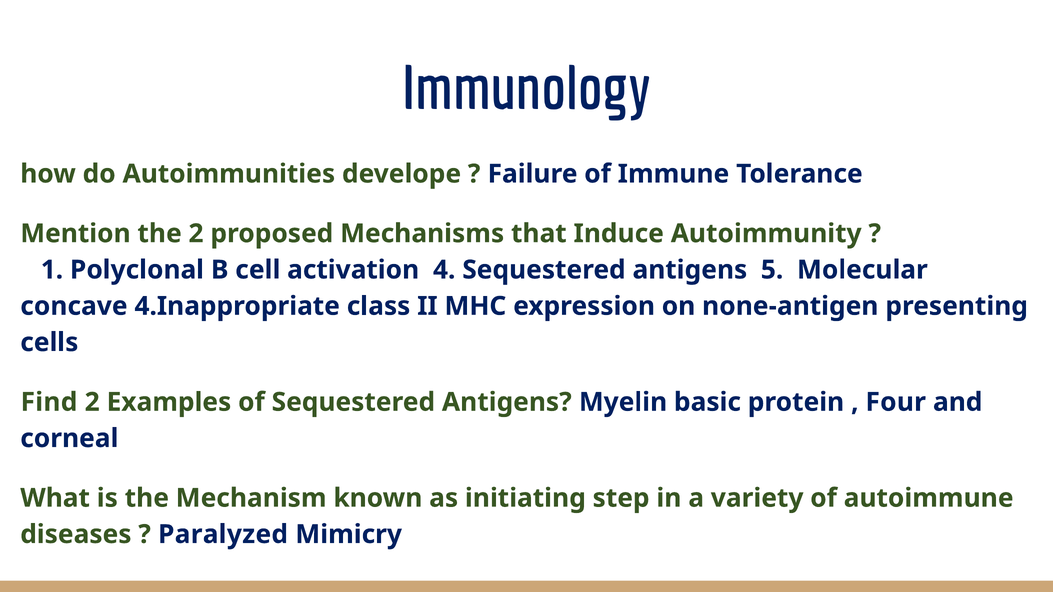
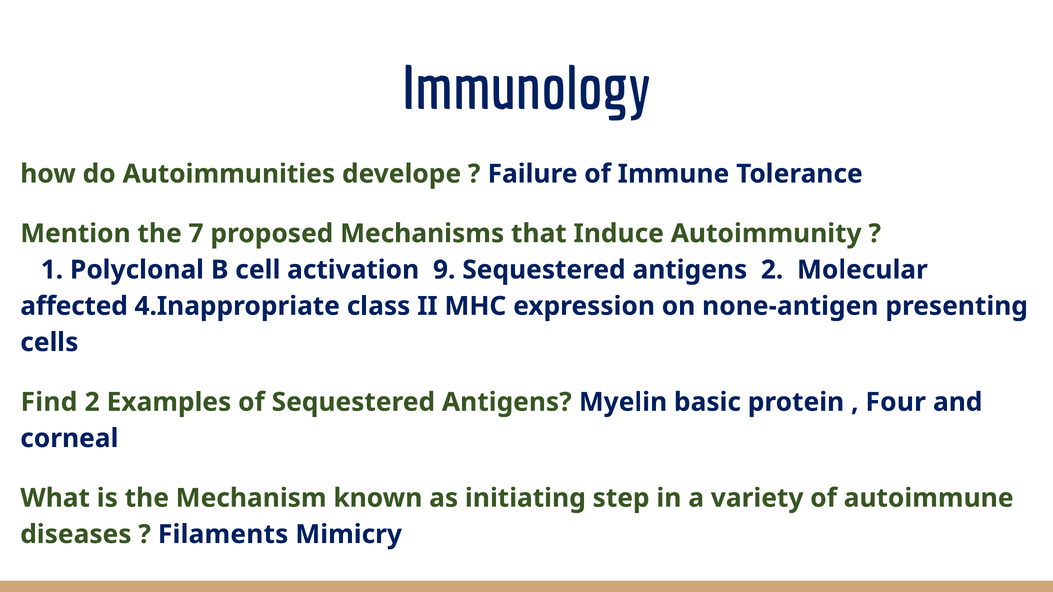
the 2: 2 -> 7 (196, 234)
4: 4 -> 9 (444, 270)
antigens 5: 5 -> 2 (772, 270)
concave: concave -> affected (74, 306)
Paralyzed: Paralyzed -> Filaments (223, 535)
